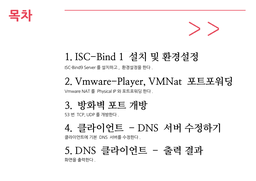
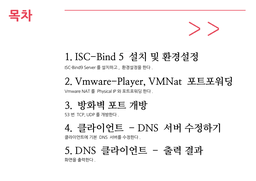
ISC-Bind 1: 1 -> 5 (121, 57)
